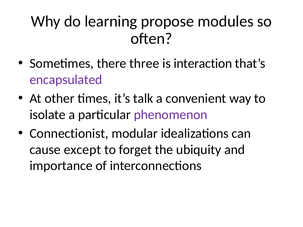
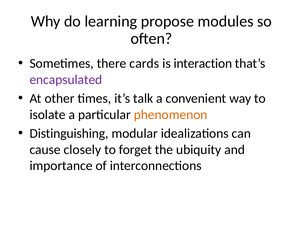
three: three -> cards (144, 64)
phenomenon colour: purple -> orange (171, 115)
Connectionist: Connectionist -> Distinguishing (69, 134)
except: except -> closely (82, 150)
